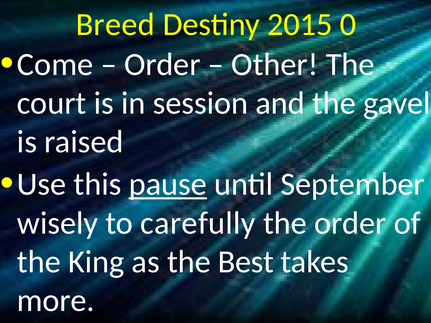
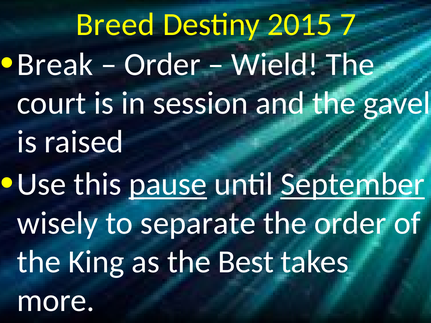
0: 0 -> 7 (348, 24)
Come: Come -> Break (55, 64)
Other: Other -> Wield (275, 64)
September underline: none -> present (353, 184)
carefully: carefully -> separate (198, 223)
